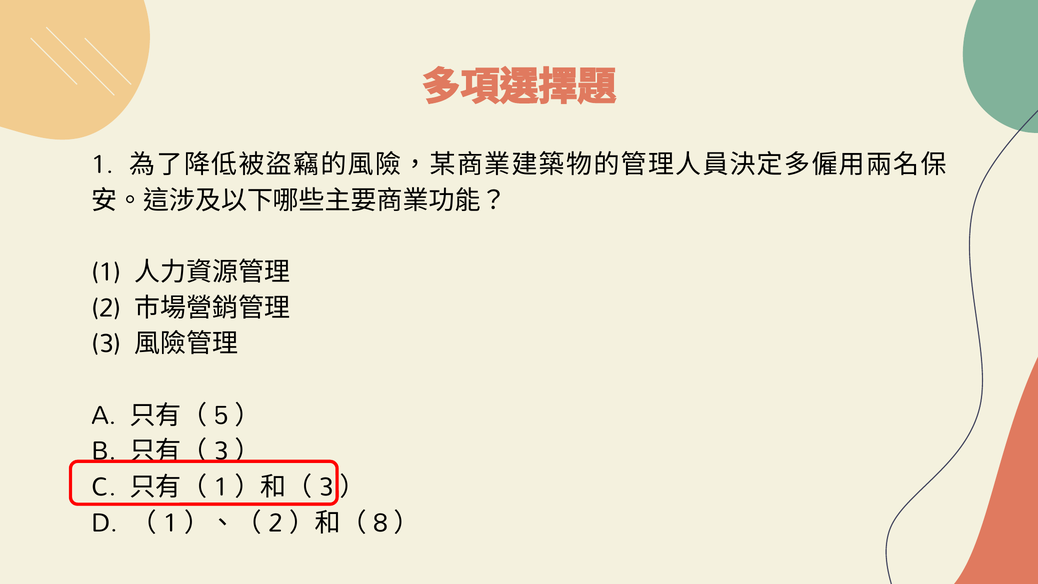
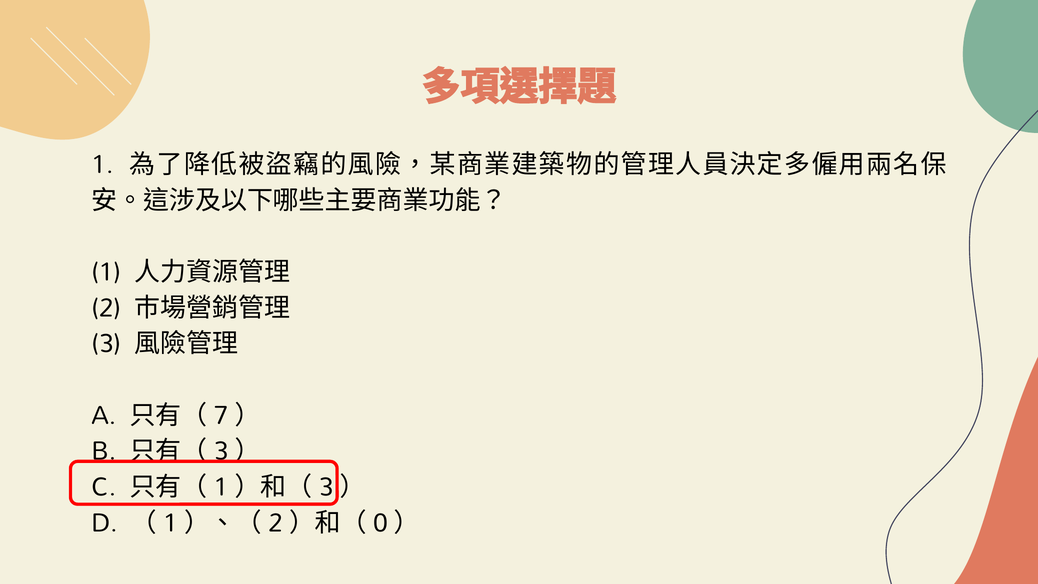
5: 5 -> 7 (221, 415)
8: 8 -> 0 (380, 523)
